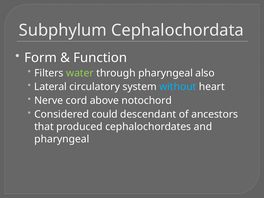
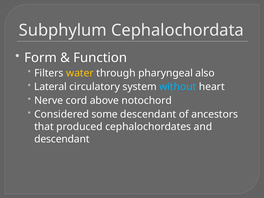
water colour: light green -> yellow (80, 73)
could: could -> some (105, 114)
pharyngeal: pharyngeal -> descendant (62, 139)
